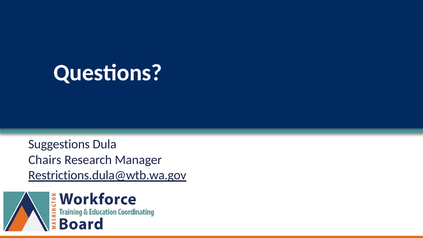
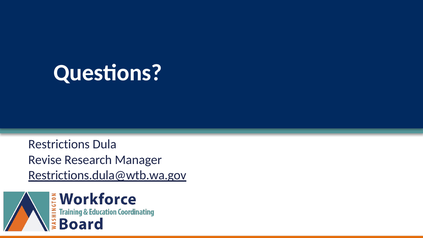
Suggestions: Suggestions -> Restrictions (59, 144)
Chairs: Chairs -> Revise (45, 160)
